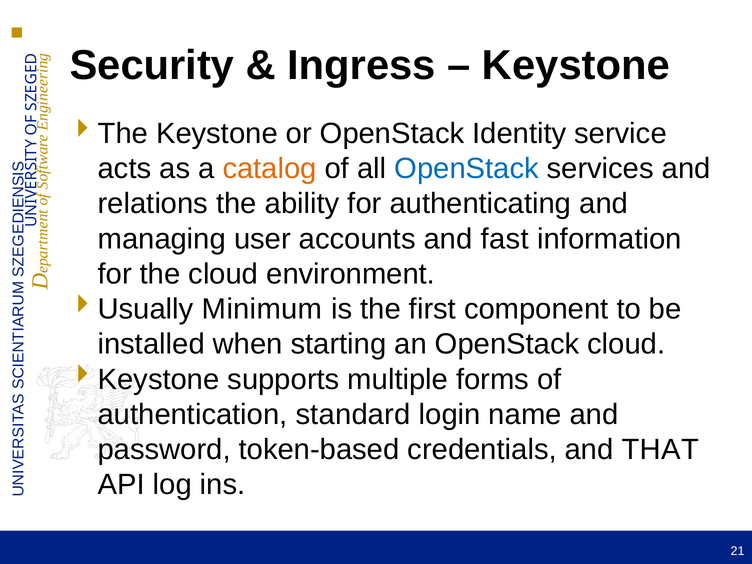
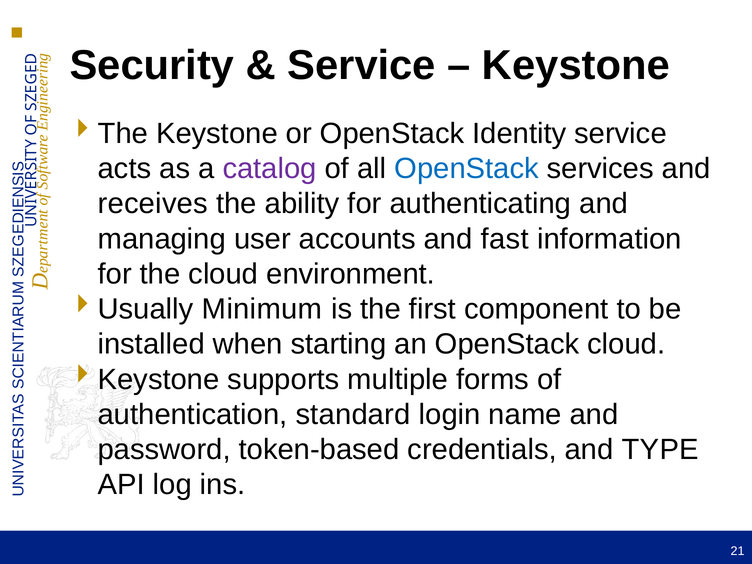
Ingress: Ingress -> Service (362, 66)
catalog colour: orange -> purple (270, 169)
relations: relations -> receives (153, 204)
THAT: THAT -> TYPE (660, 450)
